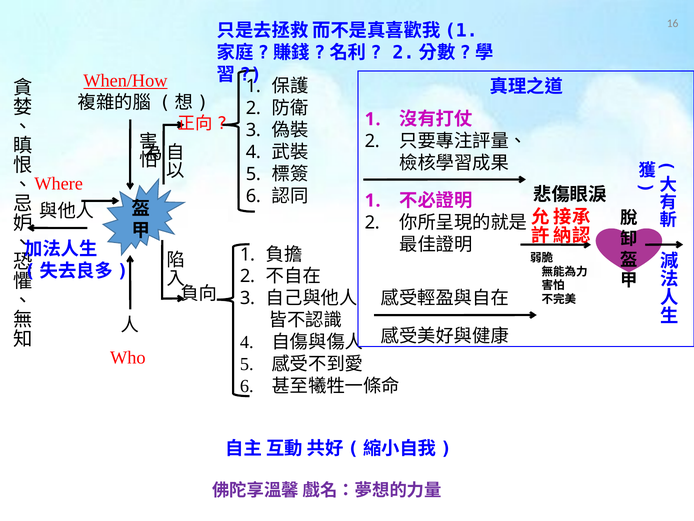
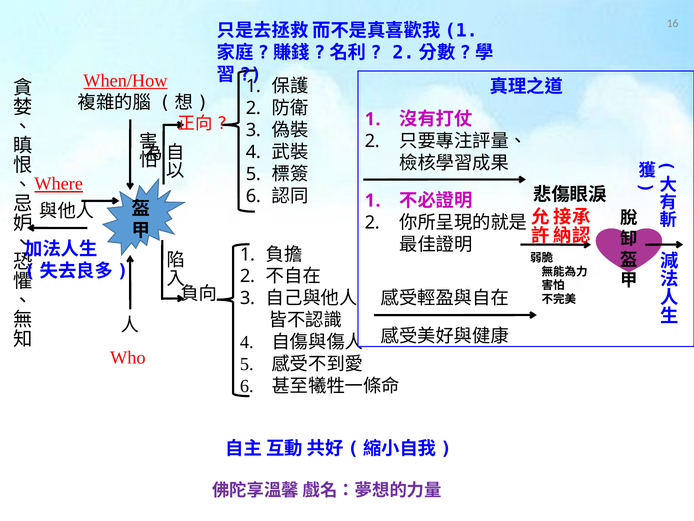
Where underline: none -> present (59, 184)
